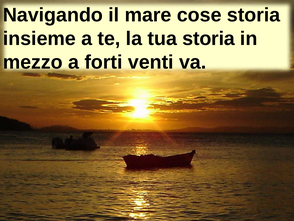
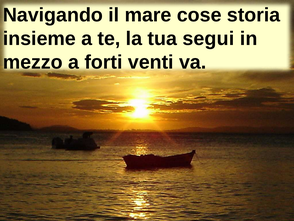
tua storia: storia -> segui (208, 38)
